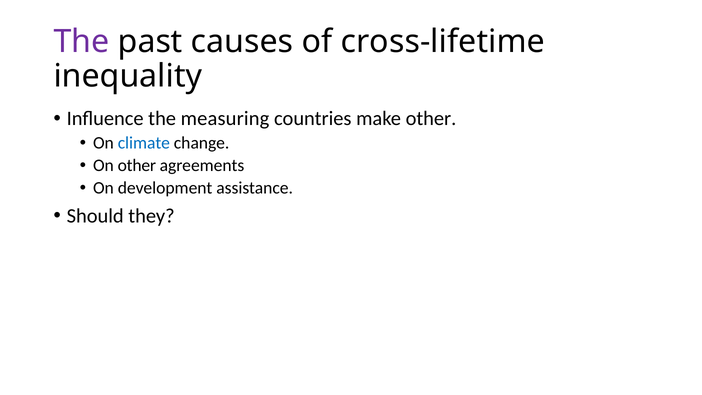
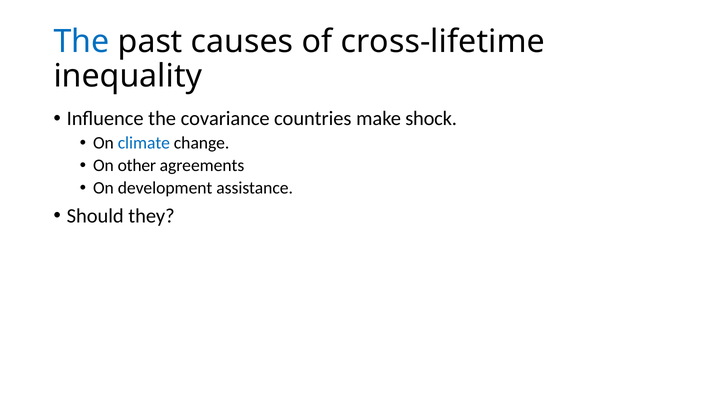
The colour: purple -> blue (81, 42)
measuring: measuring -> covariance (225, 119)
make other: other -> shock (431, 119)
